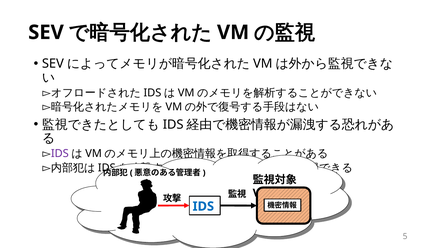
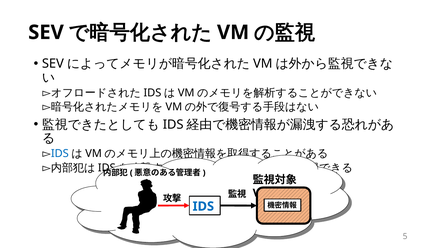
IDS colour: purple -> blue (60, 154)
